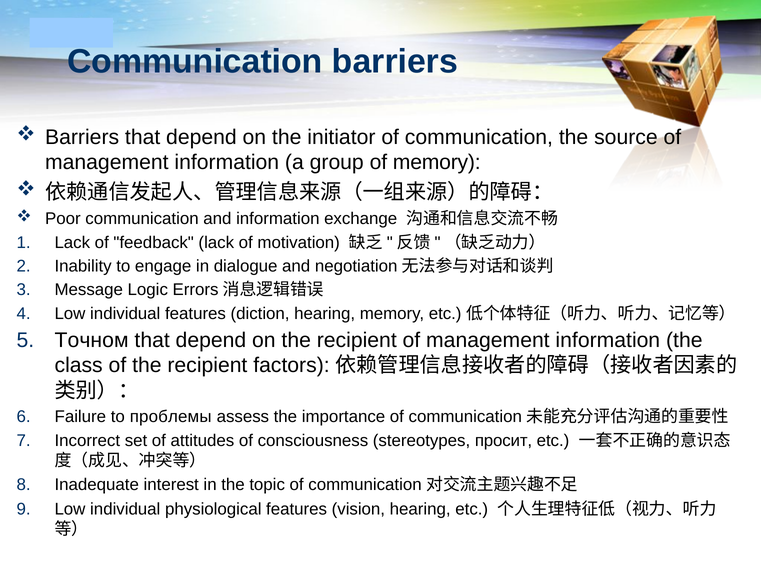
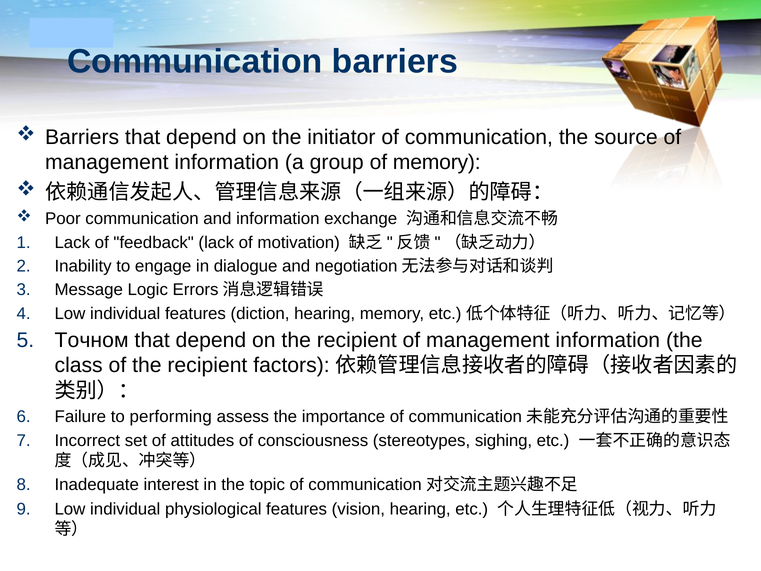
проблемы: проблемы -> performing (171, 417)
просит: просит -> sighing (504, 440)
